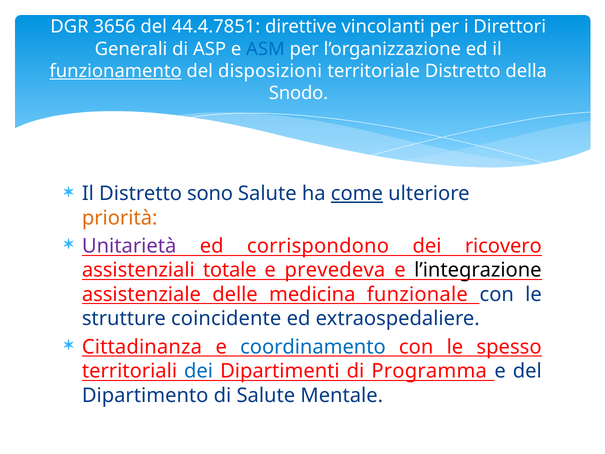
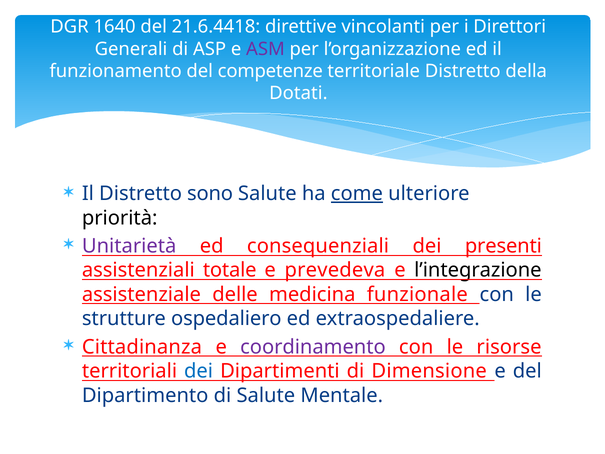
3656: 3656 -> 1640 (115, 27)
44.4.7851: 44.4.7851 -> 21.6.4418 (216, 27)
ASM colour: blue -> purple (265, 49)
funzionamento underline: present -> none (116, 71)
disposizioni: disposizioni -> competenze (270, 71)
Snodo: Snodo -> Dotati (298, 93)
priorità colour: orange -> black (120, 218)
corrispondono: corrispondono -> consequenziali (318, 246)
ricovero: ricovero -> presenti (503, 246)
coincidente: coincidente -> ospedaliero (226, 319)
coordinamento colour: blue -> purple (313, 347)
spesso: spesso -> risorse (509, 347)
Programma: Programma -> Dimensione (429, 371)
